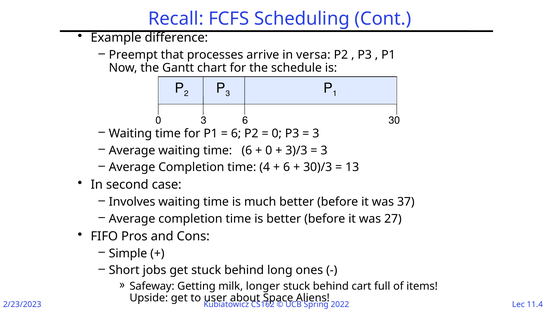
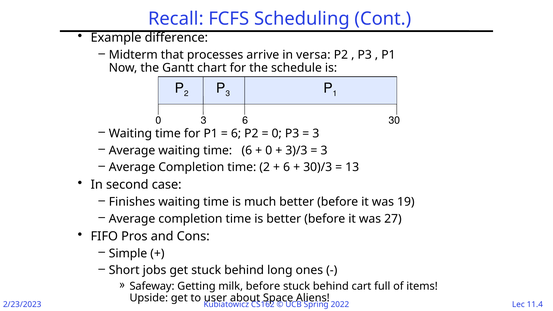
Preempt: Preempt -> Midterm (133, 55)
time 4: 4 -> 2 (265, 167)
Involves: Involves -> Finishes (132, 202)
37: 37 -> 19 (406, 202)
milk longer: longer -> before (263, 286)
